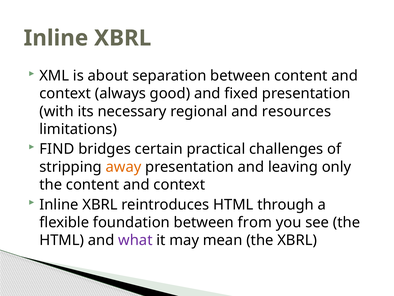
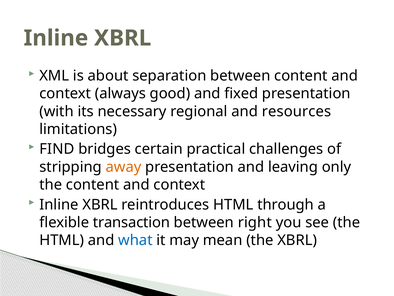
foundation: foundation -> transaction (131, 222)
from: from -> right (255, 222)
what colour: purple -> blue (135, 240)
